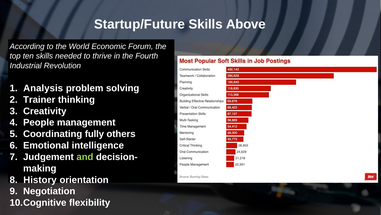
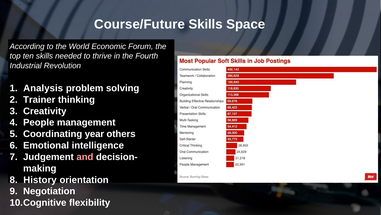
Startup/Future: Startup/Future -> Course/Future (140, 24)
Above: Above -> Space (246, 24)
fully: fully -> year (94, 134)
and colour: light green -> pink (85, 156)
